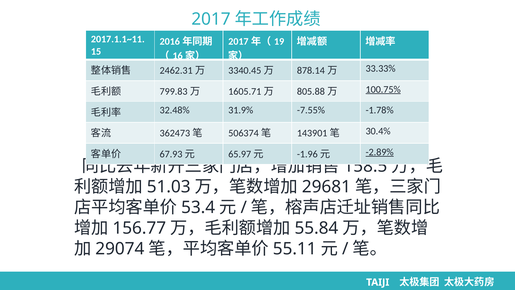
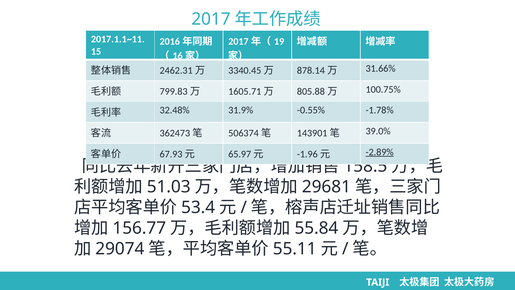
33.33%: 33.33% -> 31.66% (381, 68)
100.75% underline: present -> none (383, 89)
-7.55%: -7.55% -> -0.55% (311, 110)
30.4%: 30.4% -> 39.0% (378, 131)
